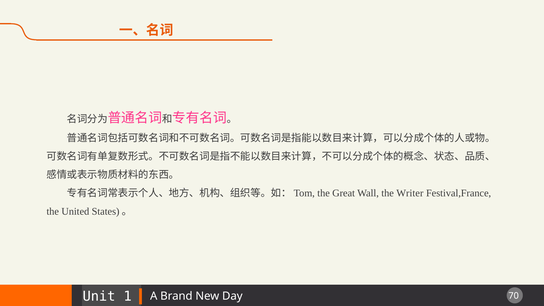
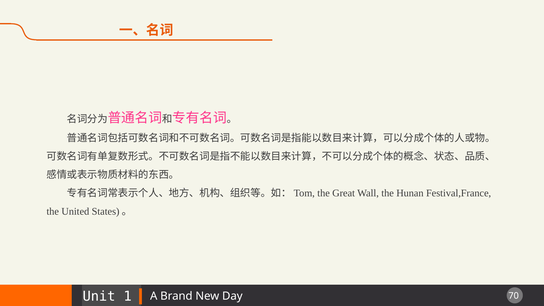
Writer: Writer -> Hunan (410, 193)
